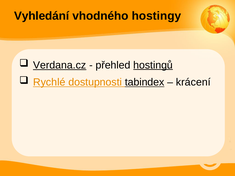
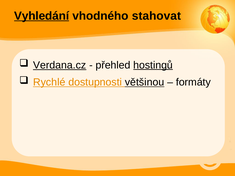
Vyhledání underline: none -> present (42, 16)
hostingy: hostingy -> stahovat (156, 16)
tabindex: tabindex -> většinou (145, 82)
krácení: krácení -> formáty (193, 82)
